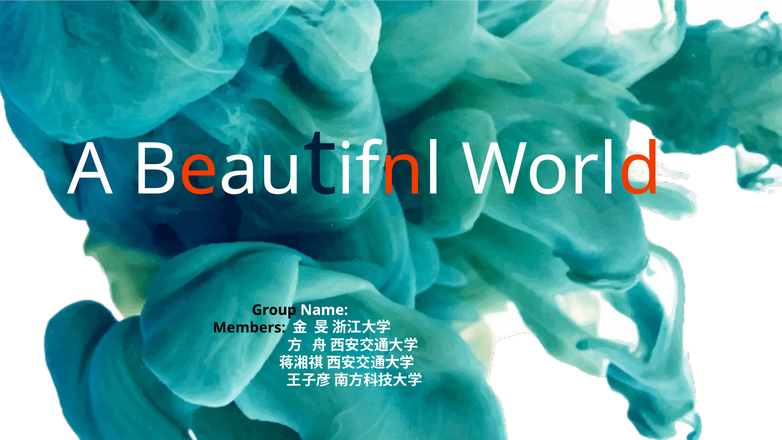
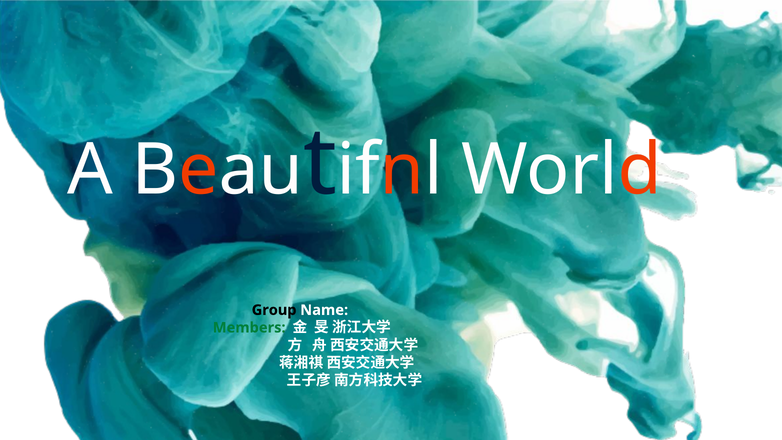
Members colour: black -> green (249, 328)
